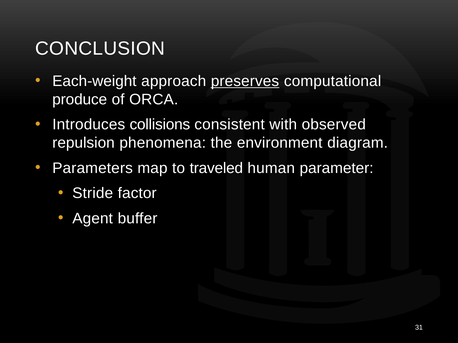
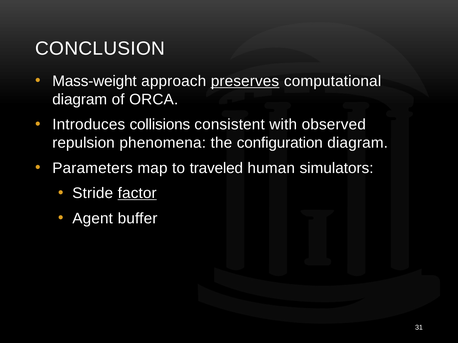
Each-weight: Each-weight -> Mass-weight (94, 81)
produce: produce -> diagram (80, 100)
environment: environment -> configuration (280, 143)
parameter: parameter -> simulators (337, 168)
factor underline: none -> present (137, 193)
